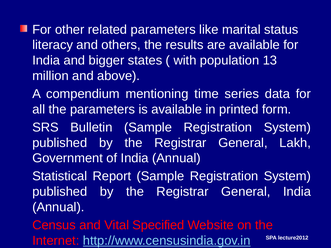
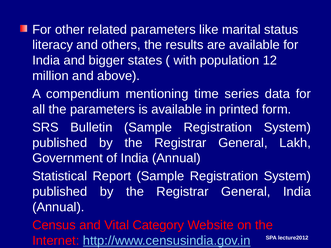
13: 13 -> 12 (270, 61)
Specified: Specified -> Category (158, 225)
